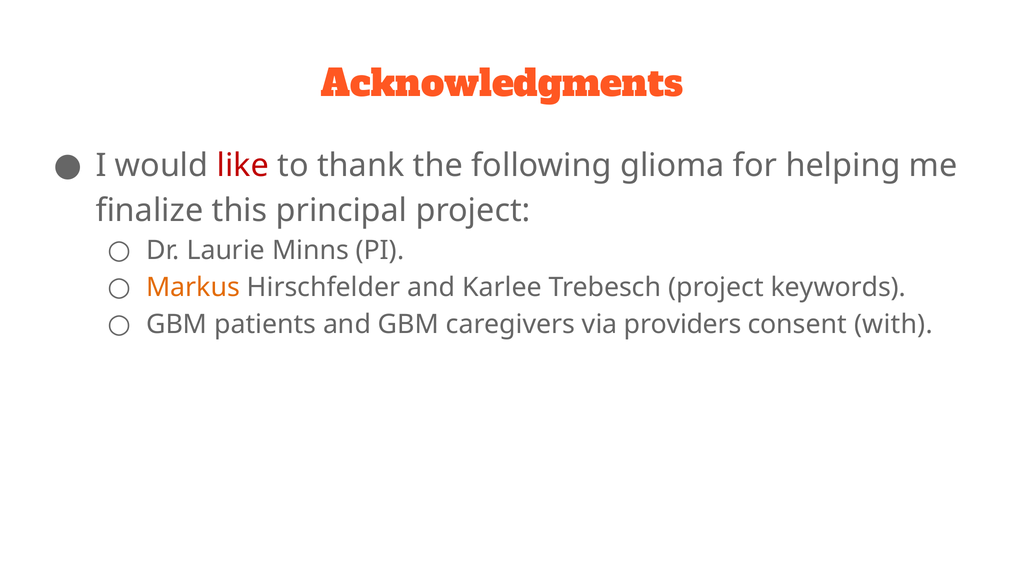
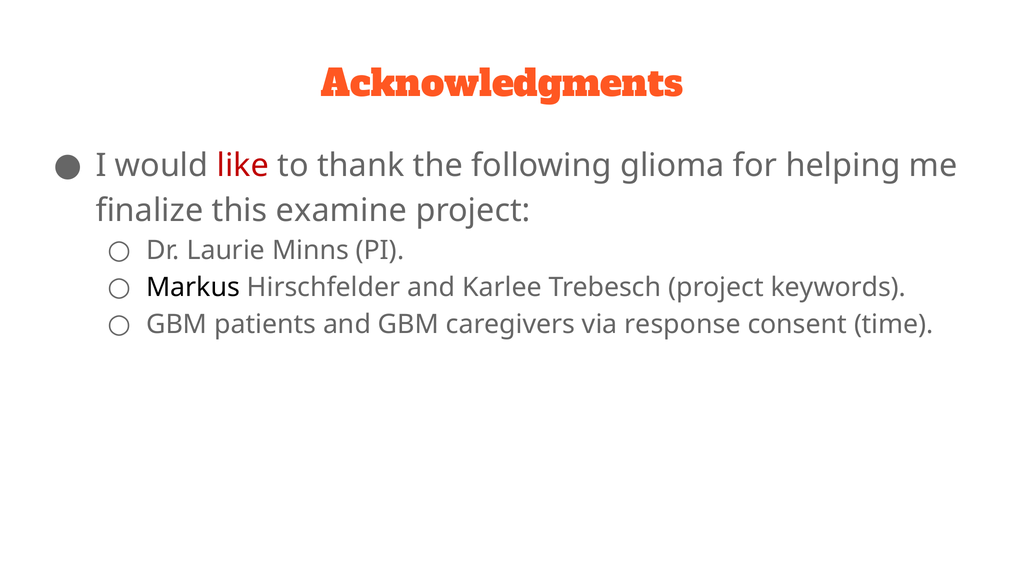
principal: principal -> examine (341, 211)
Markus colour: orange -> black (193, 287)
providers: providers -> response (682, 324)
with: with -> time (894, 324)
